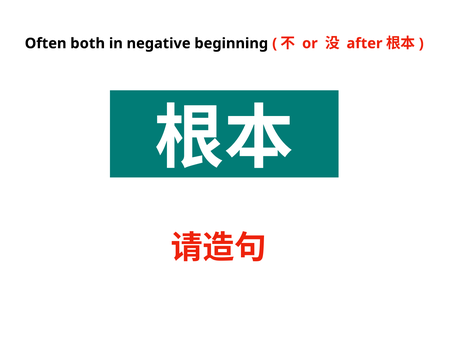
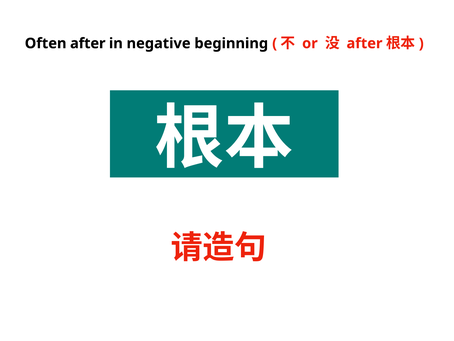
Often both: both -> after (88, 43)
